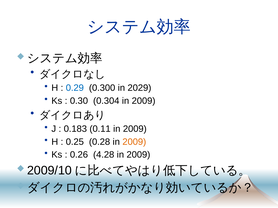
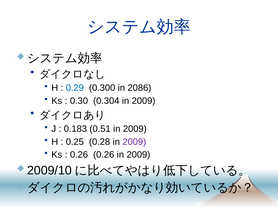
2029: 2029 -> 2086 (139, 88)
0.11: 0.11 -> 0.51 (100, 129)
2009 colour: orange -> purple (134, 142)
0.26 4.28: 4.28 -> 0.26 (104, 155)
